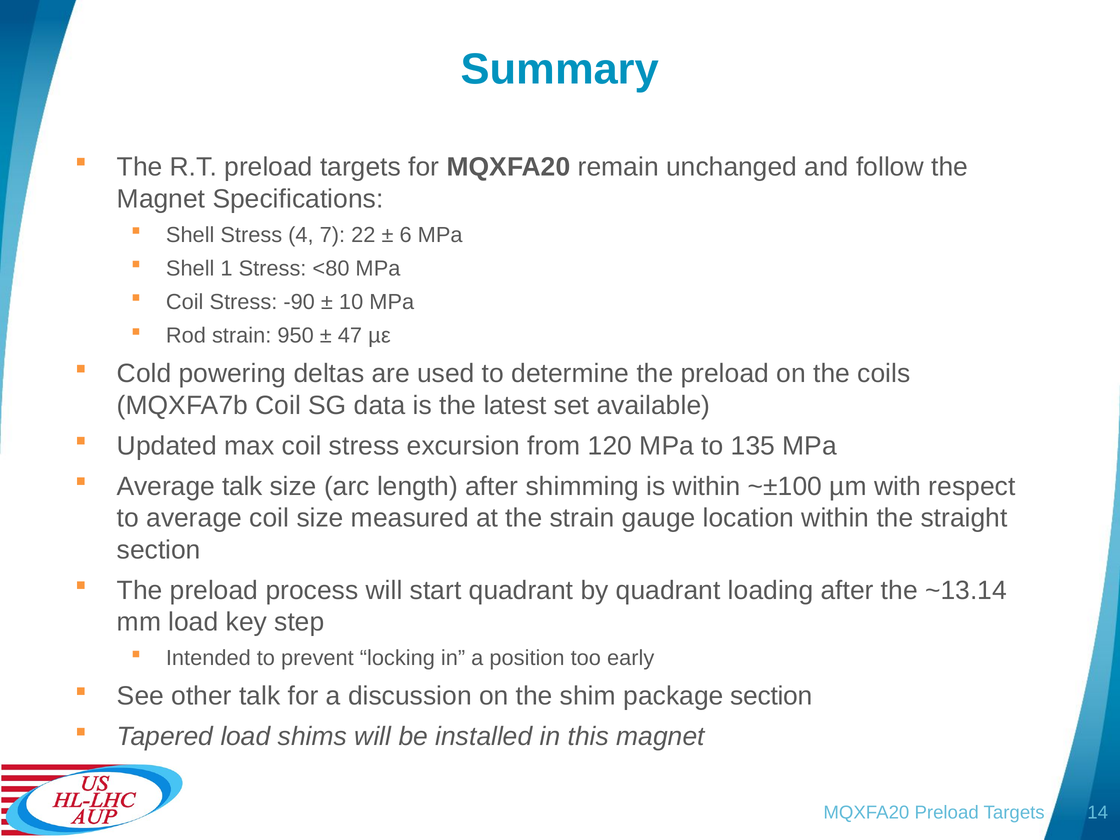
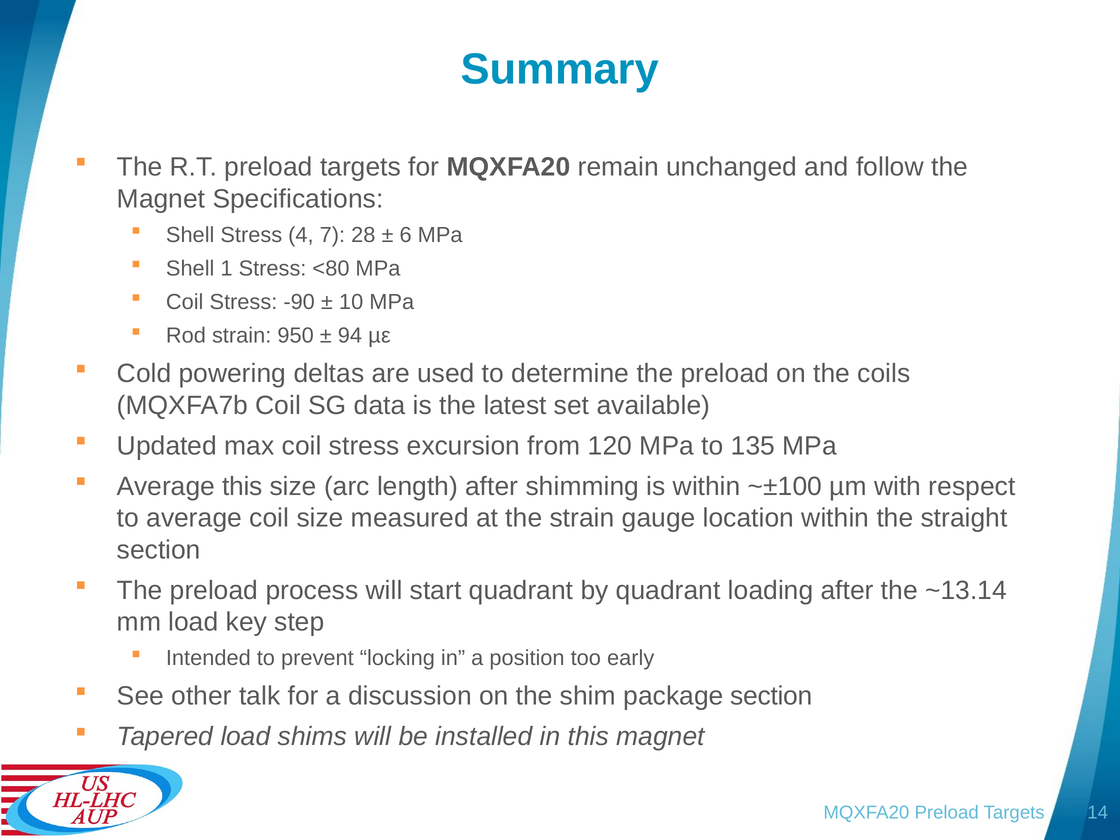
22: 22 -> 28 (363, 235)
47: 47 -> 94 (350, 336)
Average talk: talk -> this (242, 486)
